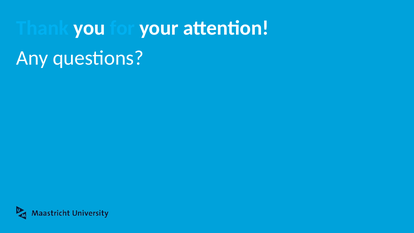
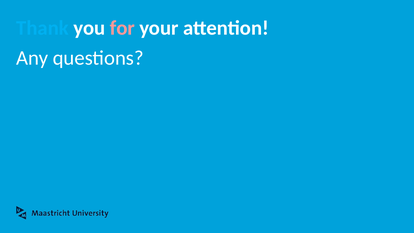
for colour: light blue -> pink (122, 28)
